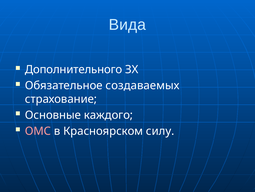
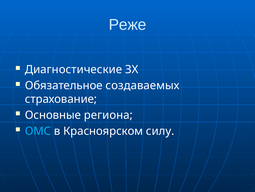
Вида: Вида -> Реже (128, 25)
Дополнительного: Дополнительного -> Диагностические (73, 69)
каждого: каждого -> региона (108, 115)
ОМС colour: pink -> light blue (38, 131)
